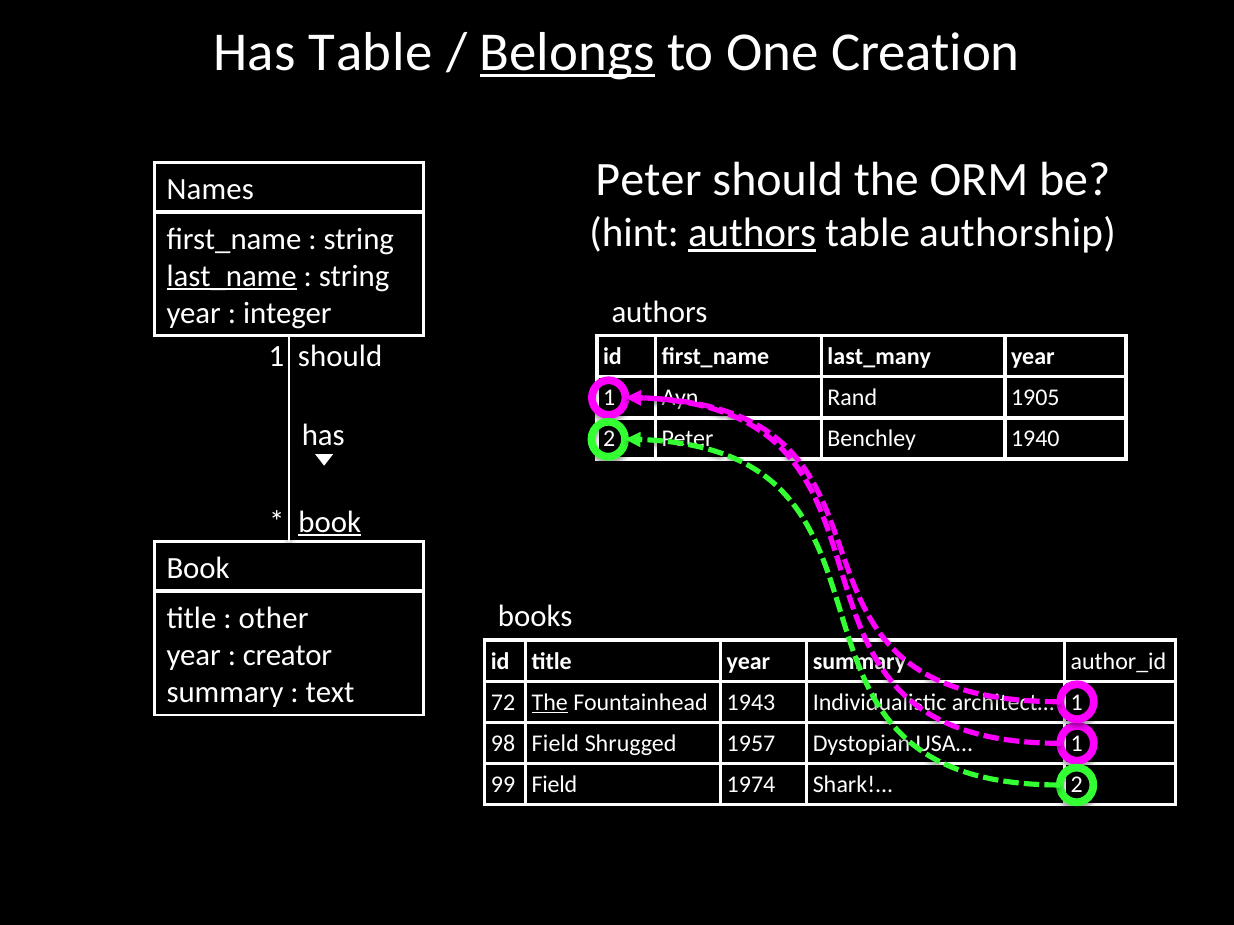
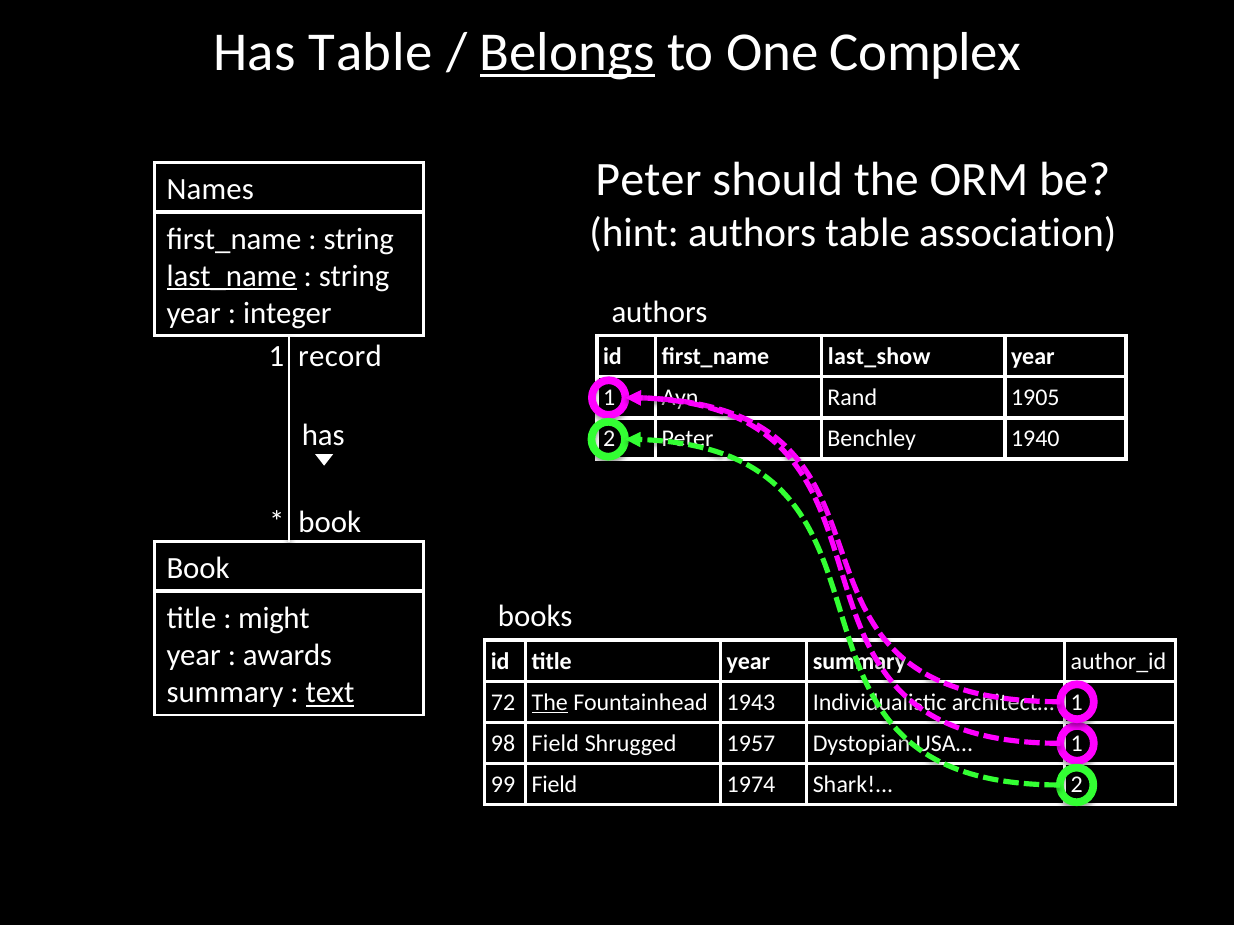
Creation: Creation -> Complex (925, 52)
authors underline: present -> none (752, 233)
authorship: authorship -> association (1018, 233)
1 should: should -> record (340, 356)
last_many: last_many -> last_show (879, 357)
book underline: present -> none (330, 522)
other: other -> might (274, 619)
creator: creator -> awards (287, 656)
text underline: none -> present (330, 693)
